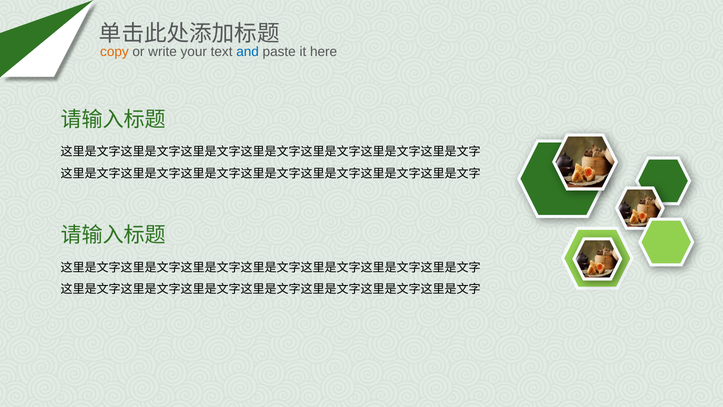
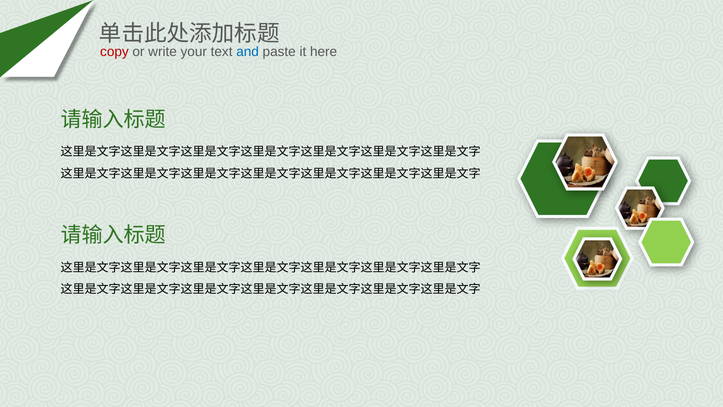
copy colour: orange -> red (114, 52)
